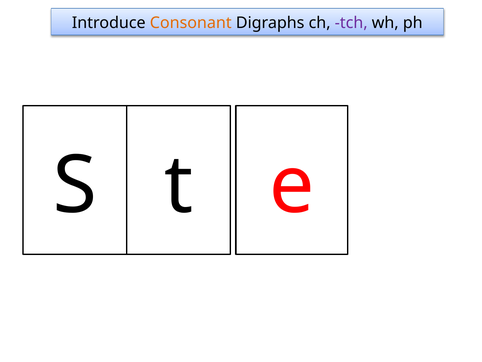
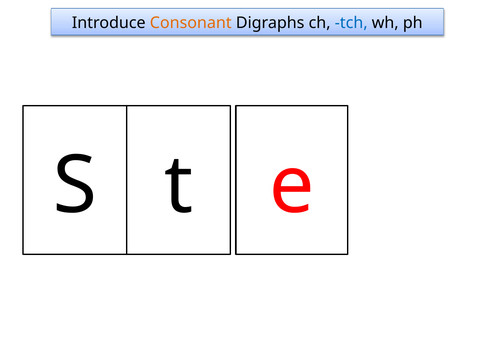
tch colour: purple -> blue (351, 23)
